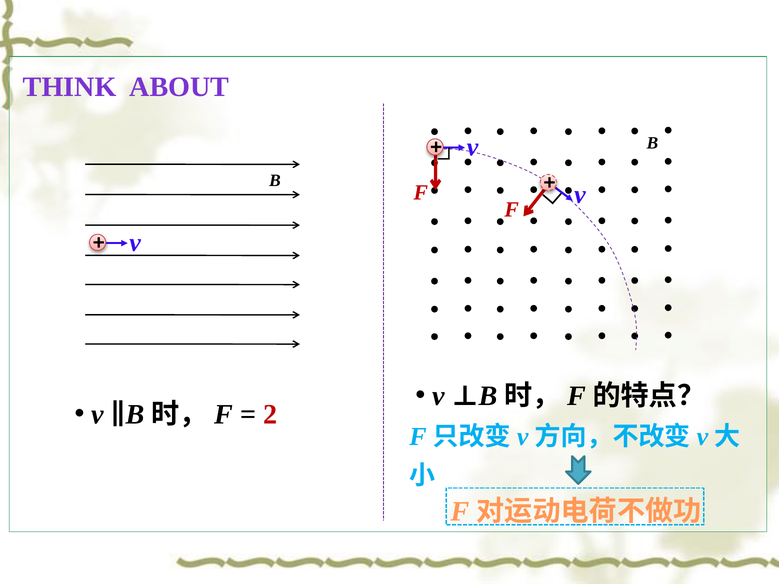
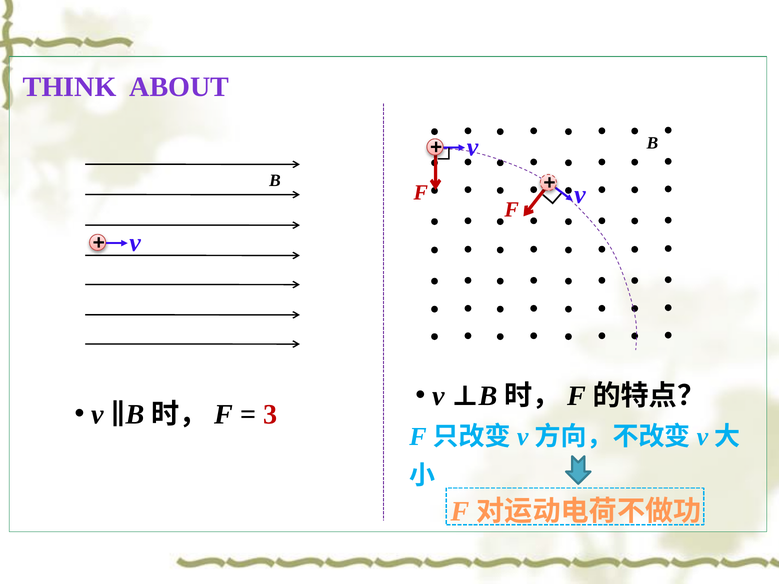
2: 2 -> 3 (270, 415)
